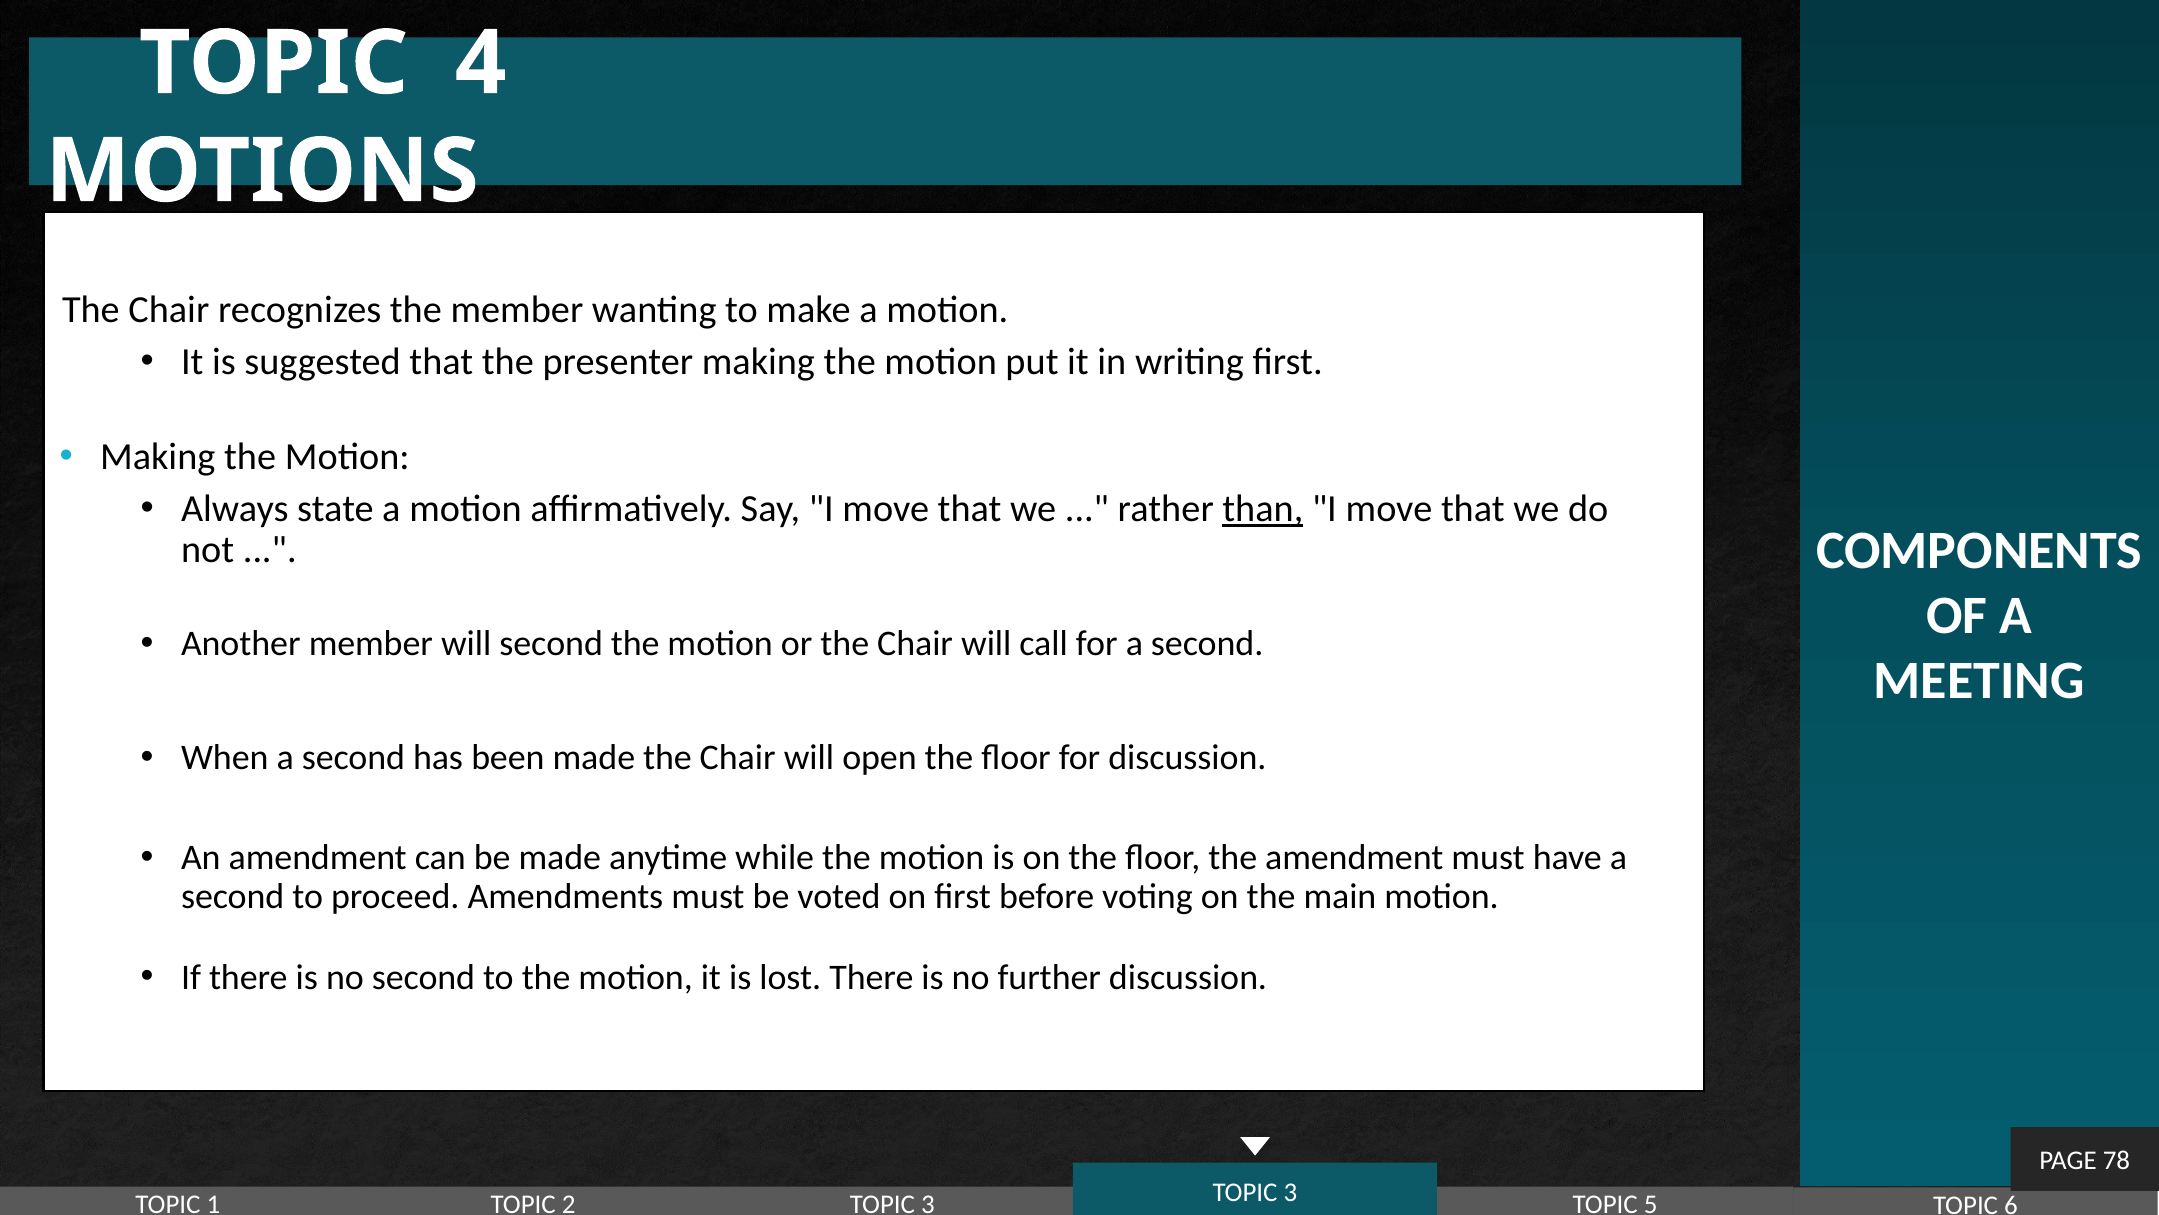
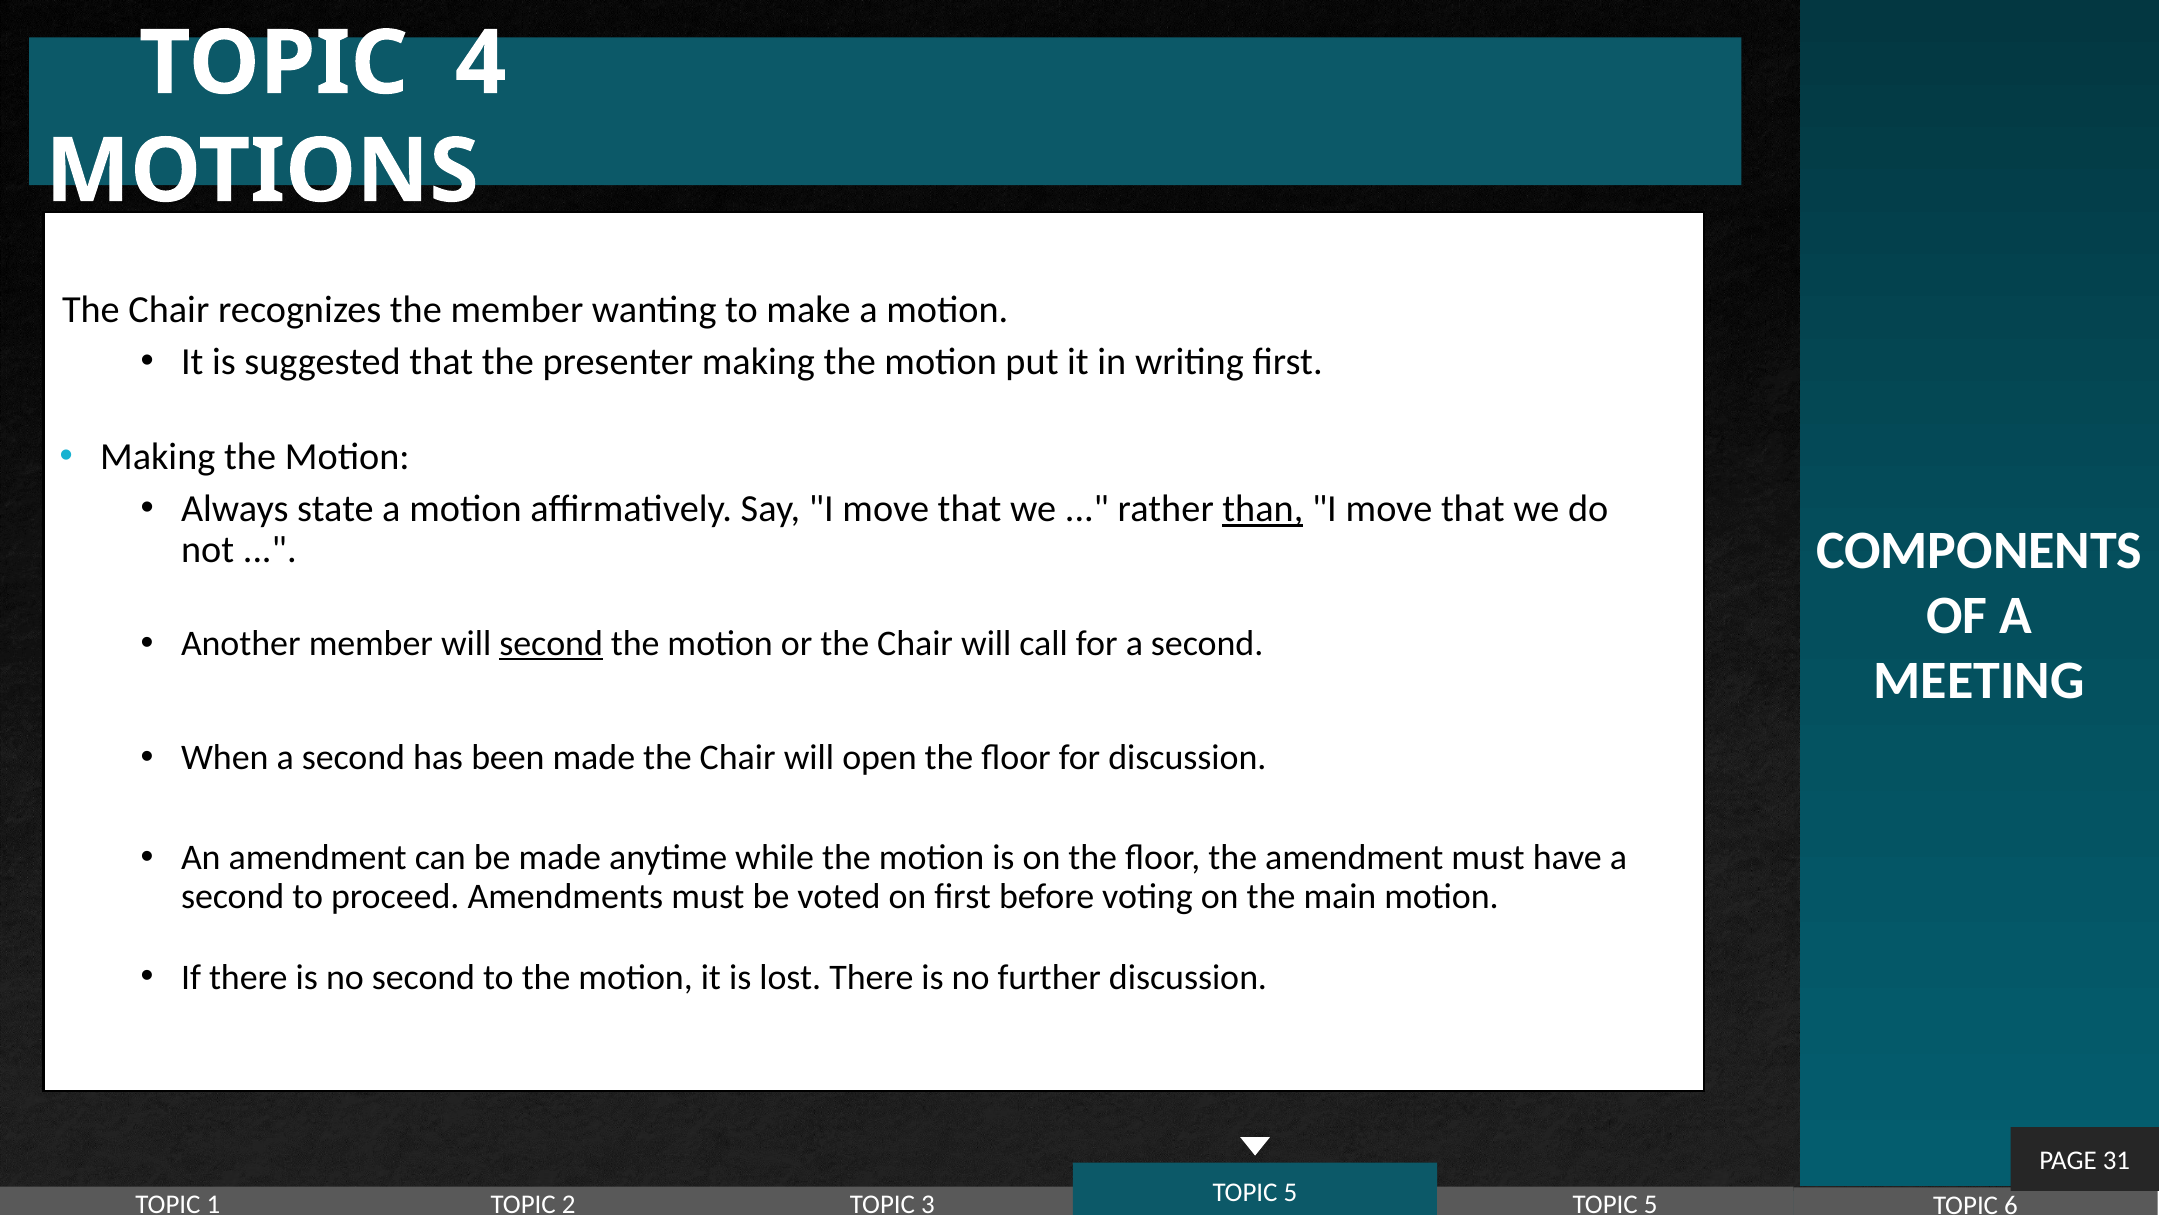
second underline: none -> present (551, 643)
78: 78 -> 31 (2116, 1160)
3: 3 -> 5 (1291, 1192)
